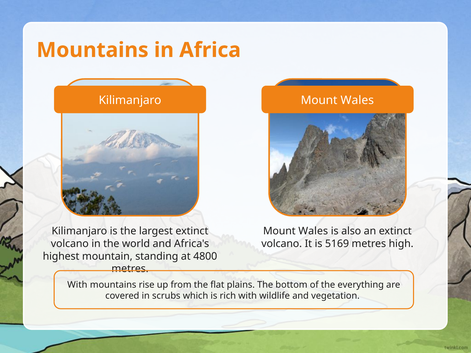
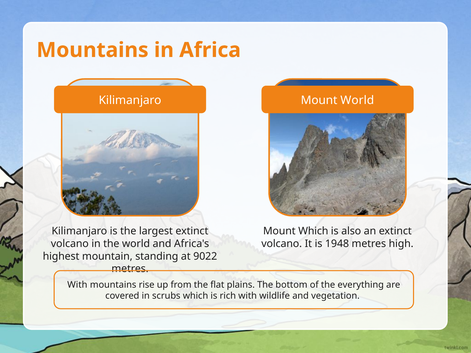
Wales: Wales -> World (357, 100)
Wales: Wales -> Which (313, 231)
5169: 5169 -> 1948 (337, 244)
4800: 4800 -> 9022 (205, 256)
